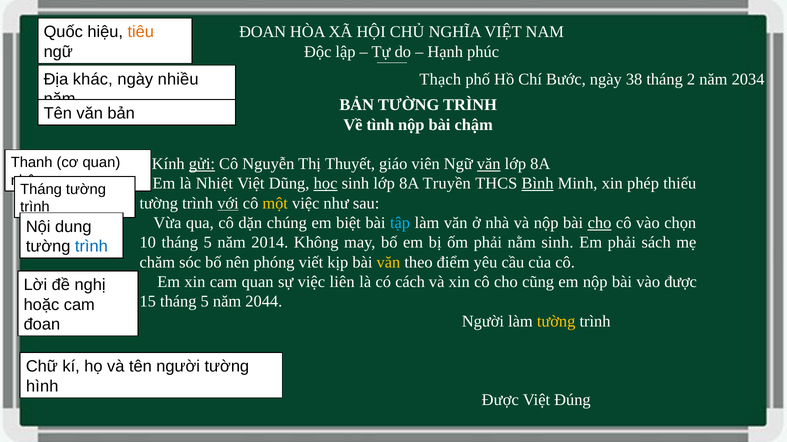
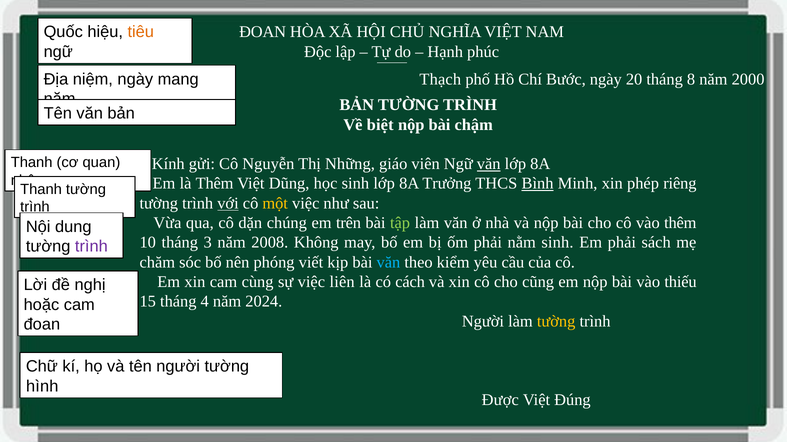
khác: khác -> niệm (93, 79)
nhiều: nhiều -> mang (178, 79)
38: 38 -> 20 (634, 79)
2: 2 -> 8 (691, 79)
2034: 2034 -> 2000 (748, 79)
tình: tình -> biệt (380, 125)
gửi underline: present -> none (202, 164)
Thuyết: Thuyết -> Những (350, 164)
là Nhiệt: Nhiệt -> Thêm (215, 184)
học underline: present -> none (326, 184)
Truyền: Truyền -> Trưởng (447, 184)
thiếu: thiếu -> riêng (680, 184)
Tháng: Tháng -> Thanh (41, 189)
biệt: biệt -> trên (349, 223)
tập colour: light blue -> light green (400, 223)
cho underline: present -> none (600, 223)
vào chọn: chọn -> thêm (680, 223)
10 tháng 5: 5 -> 3 (208, 243)
2014: 2014 -> 2008 (270, 243)
trình colour: blue -> purple (91, 247)
văn colour: yellow -> light blue (388, 263)
điểm: điểm -> kiểm (453, 263)
cam quan: quan -> cùng (258, 282)
vào được: được -> thiếu (681, 282)
15 tháng 5: 5 -> 4 (205, 302)
2044: 2044 -> 2024 (264, 302)
